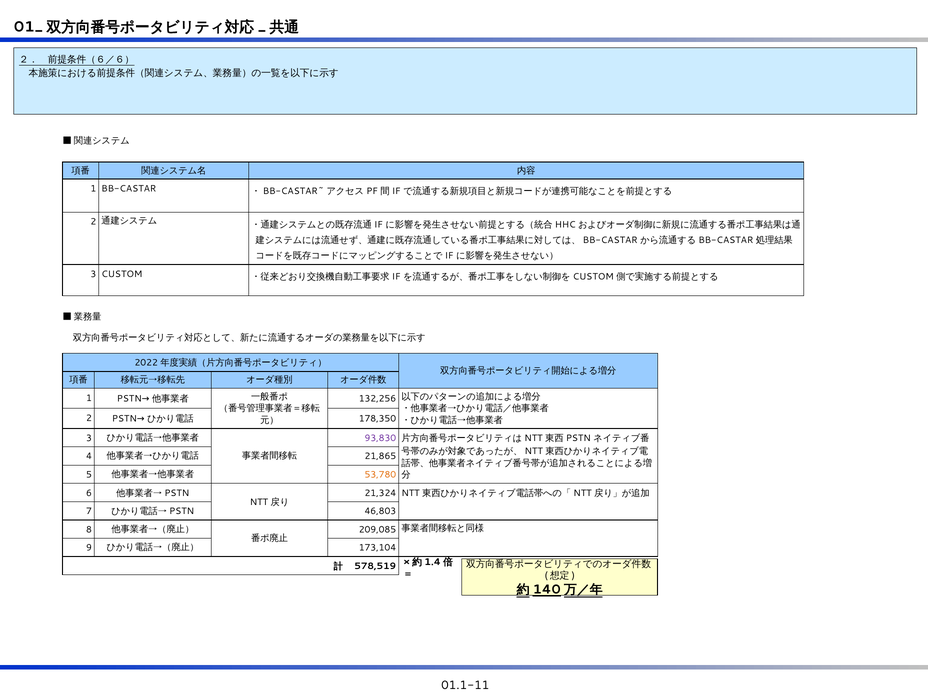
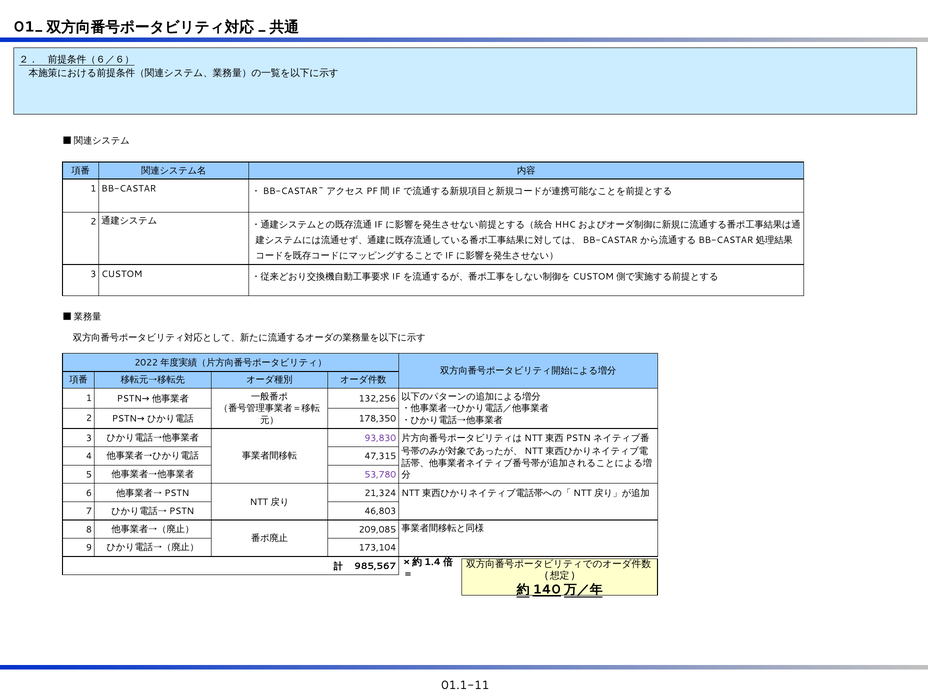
21,865: 21,865 -> 47,315 (380, 456)
53,780 colour: orange -> purple (380, 475)
578,519: 578,519 -> 985,567 (375, 566)
